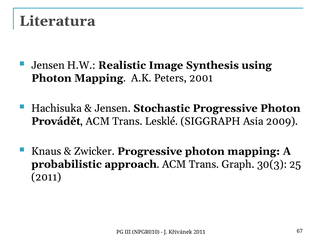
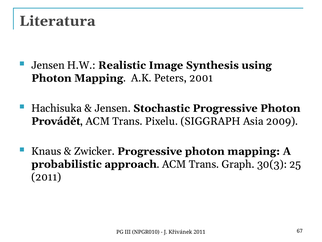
Lesklé: Lesklé -> Pixelu (162, 121)
